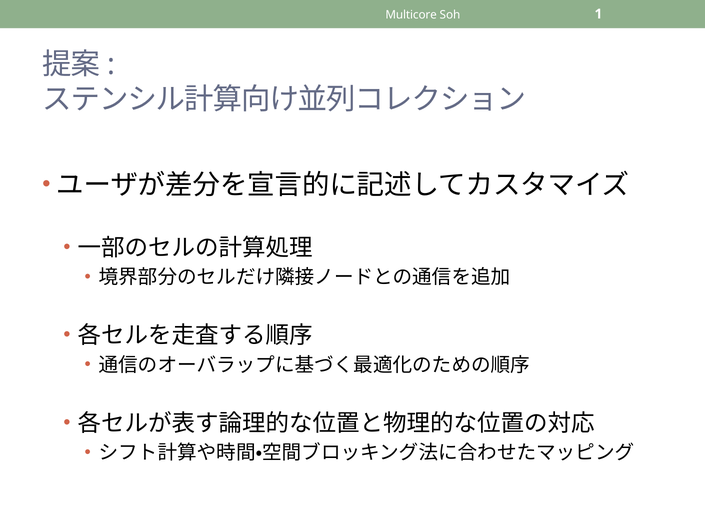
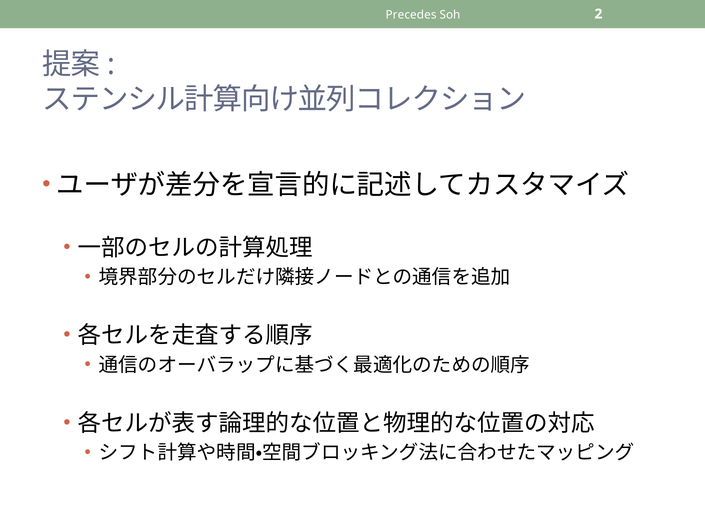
Multicore: Multicore -> Precedes (411, 15)
1: 1 -> 2 (598, 14)
